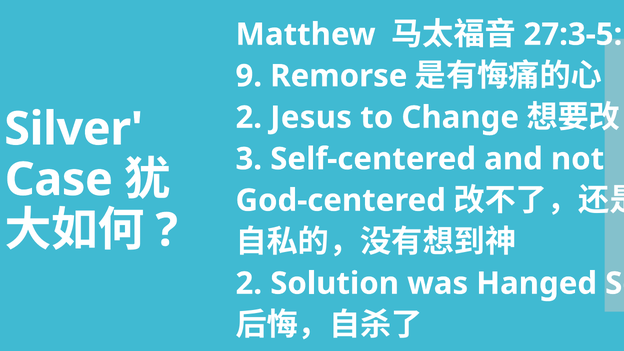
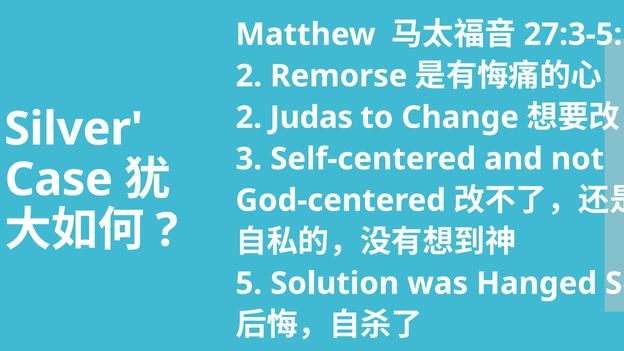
9: 9 -> 2 (249, 76)
Jesus: Jesus -> Judas (311, 117)
2: 2 -> 5 (249, 283)
